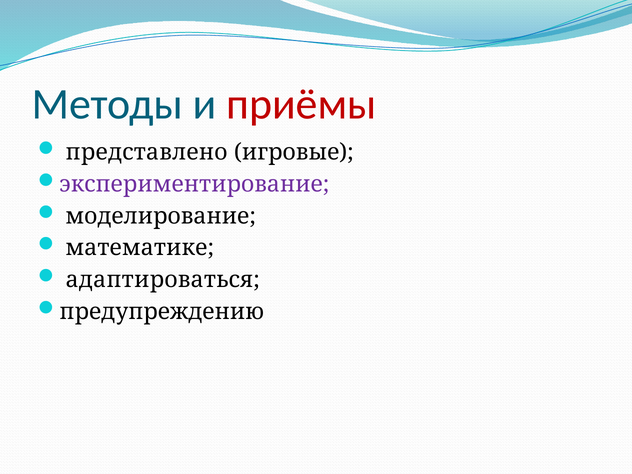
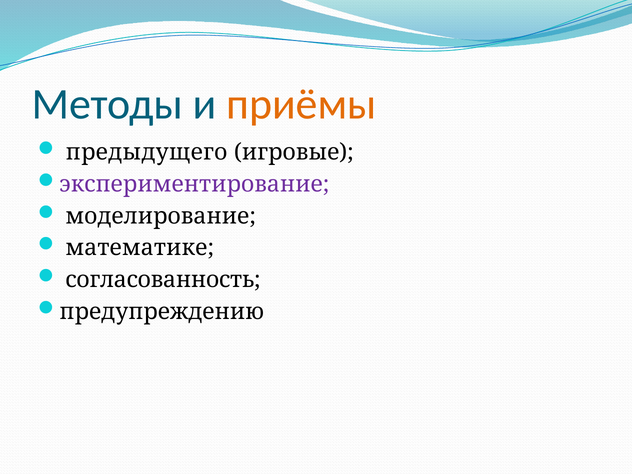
приёмы colour: red -> orange (302, 104)
представлено: представлено -> предыдущего (147, 152)
адаптироваться: адаптироваться -> согласованность (163, 280)
